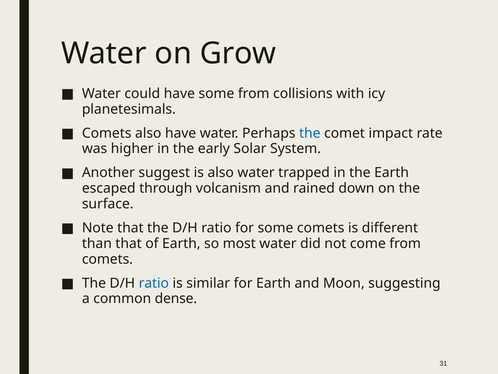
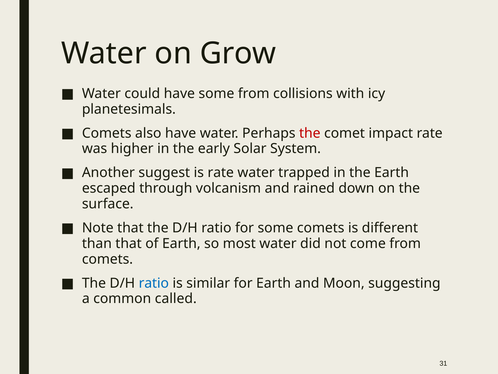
the colour: blue -> red (310, 133)
is also: also -> rate (221, 172)
dense: dense -> called (176, 298)
